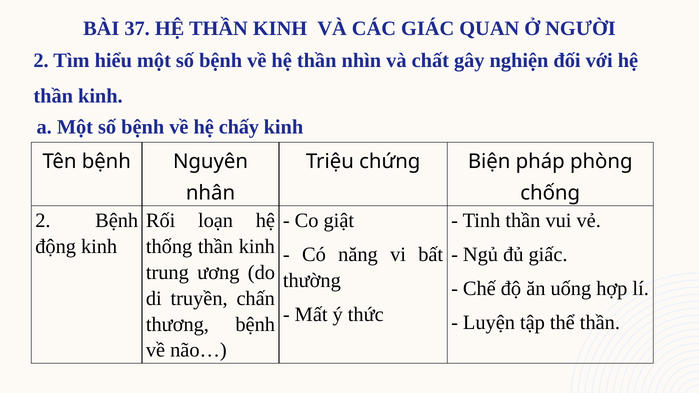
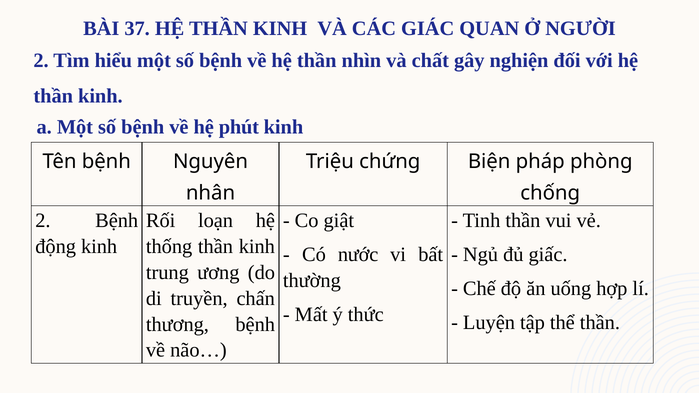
chấy: chấy -> phút (239, 127)
năng: năng -> nước (358, 255)
